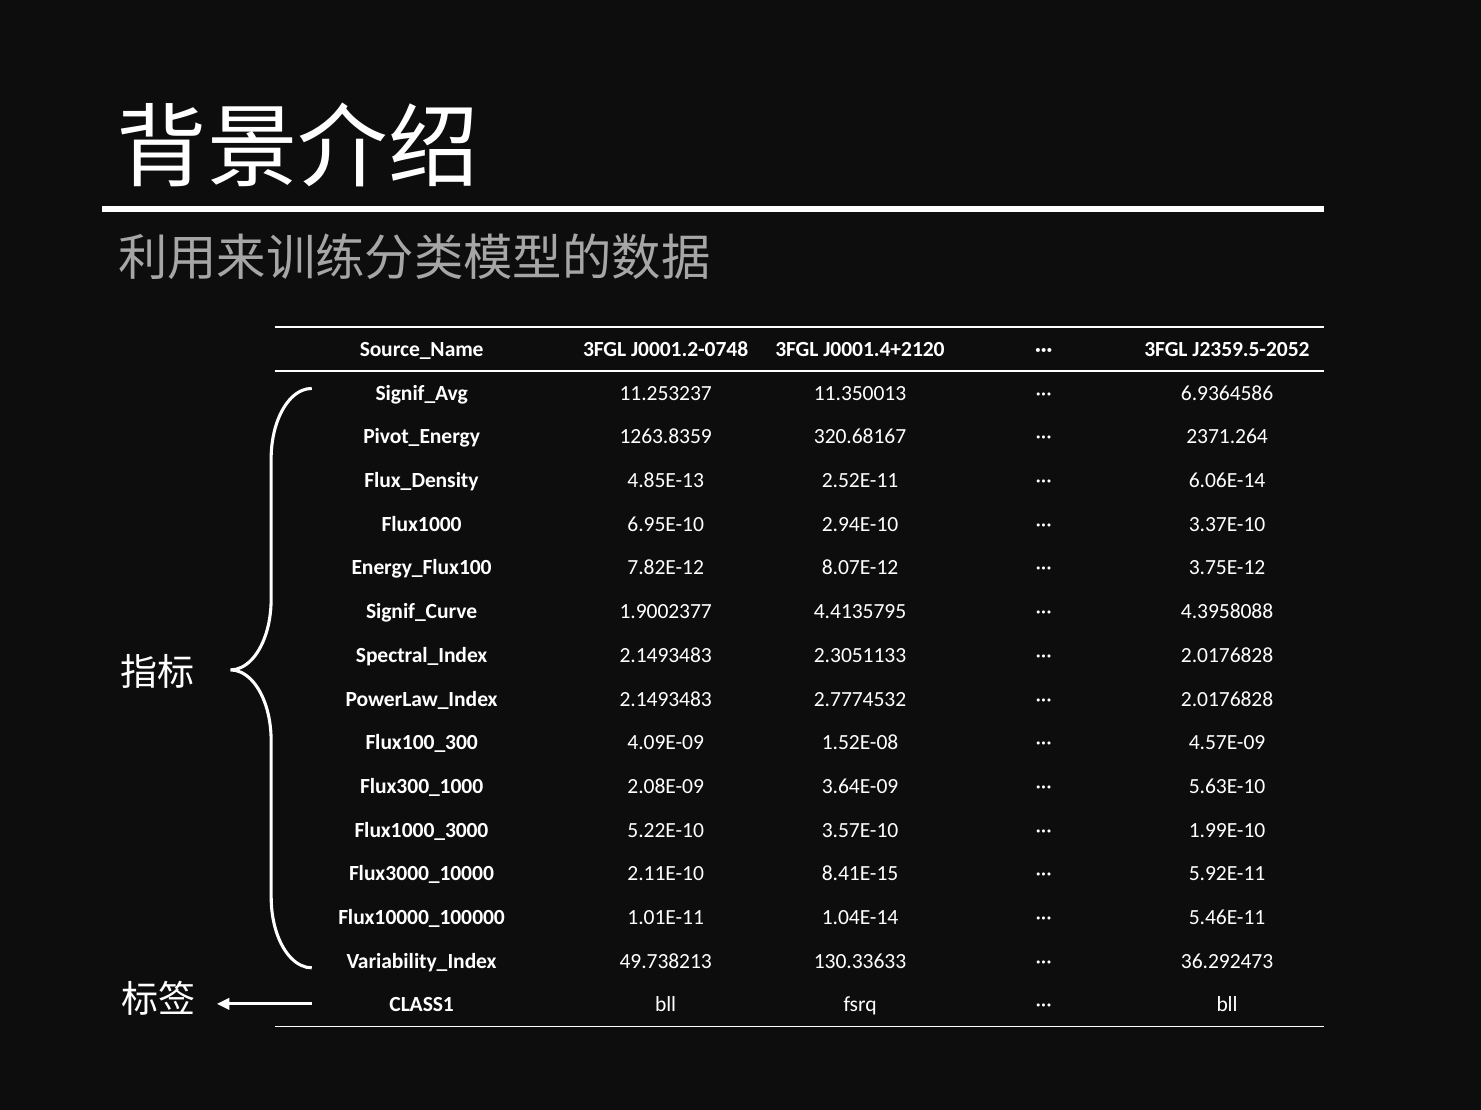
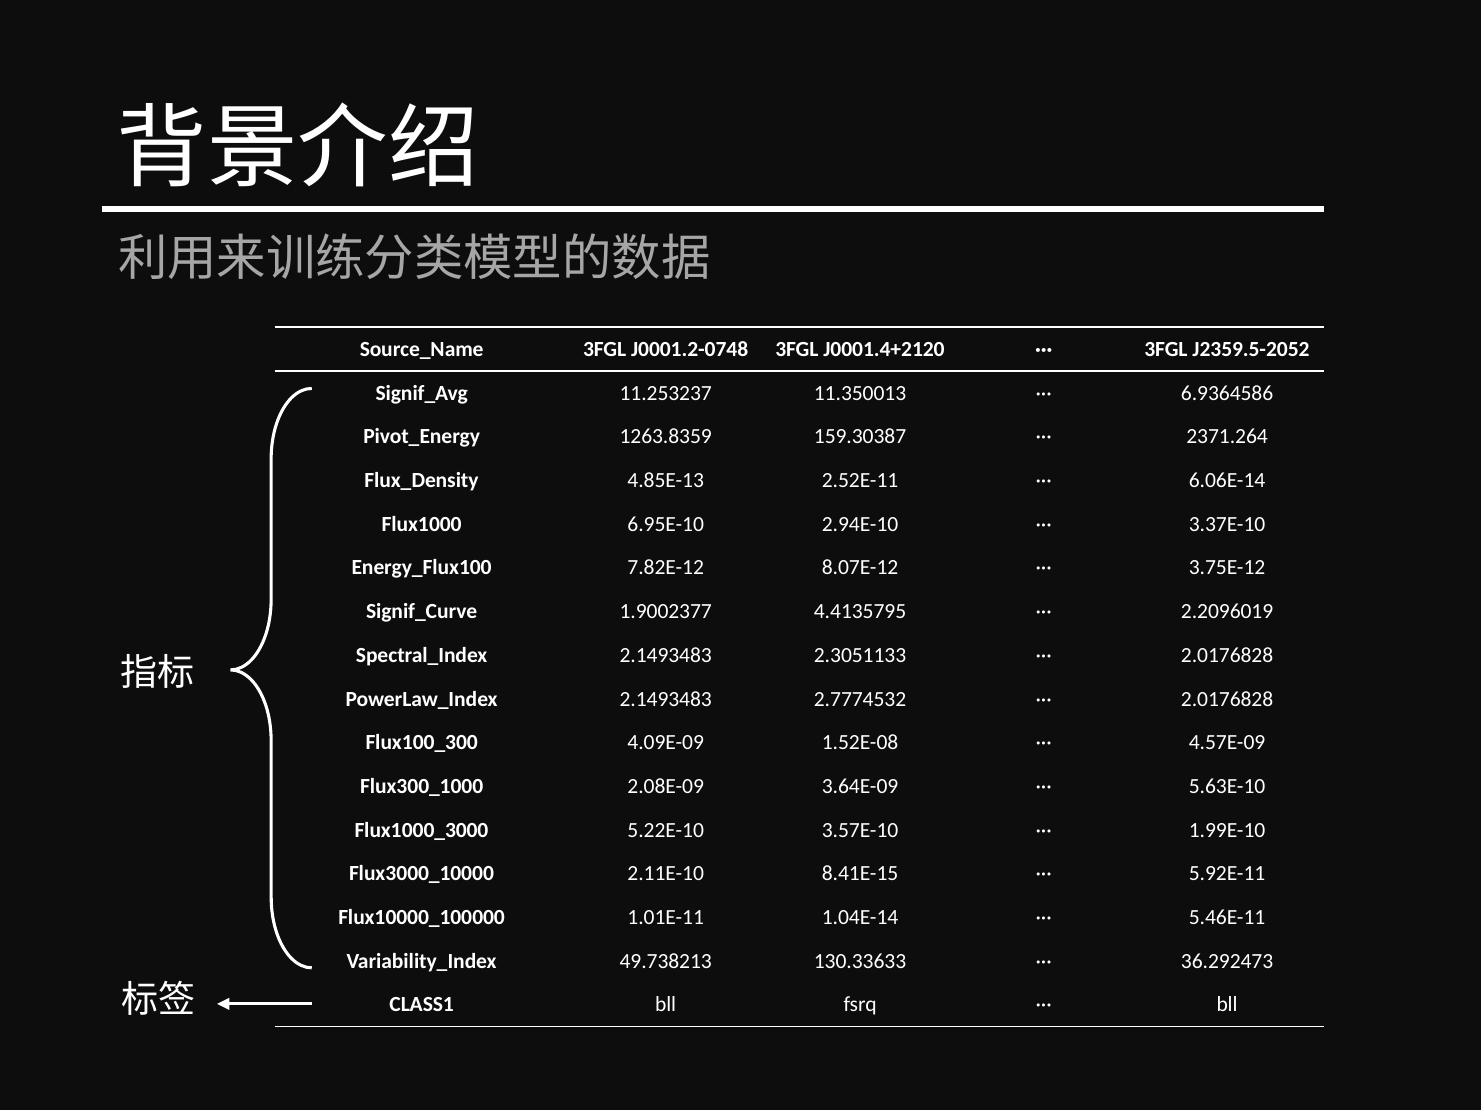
320.68167: 320.68167 -> 159.30387 (860, 437)
4.3958088: 4.3958088 -> 2.2096019 (1227, 612)
